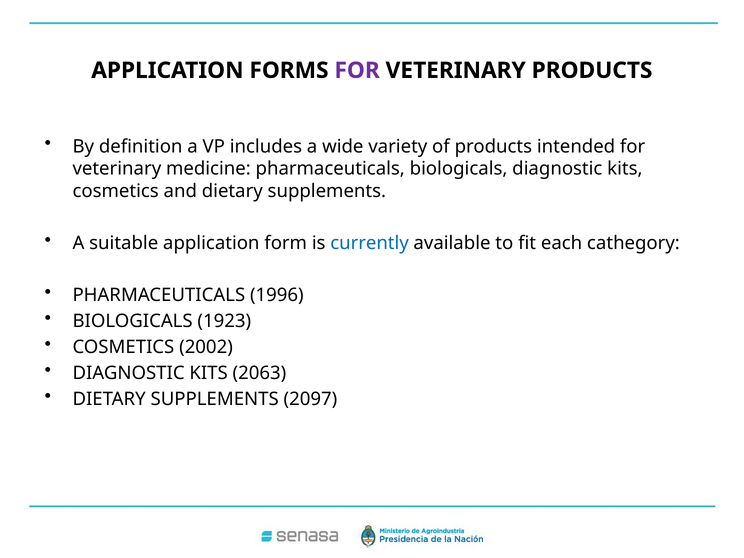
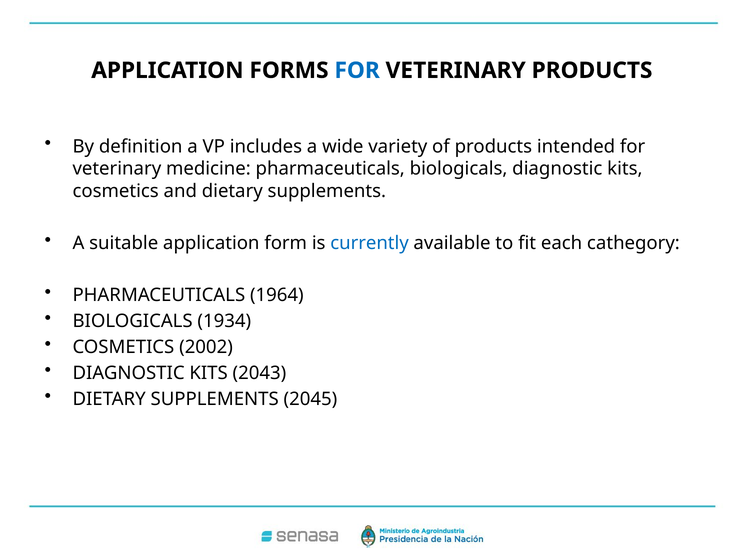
FOR colour: purple -> blue (357, 70)
1996: 1996 -> 1964 (277, 295)
1923: 1923 -> 1934 (224, 321)
2063: 2063 -> 2043 (259, 373)
2097: 2097 -> 2045 (310, 399)
